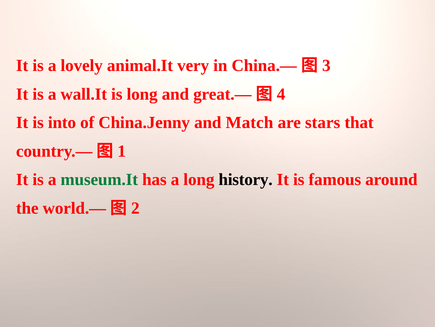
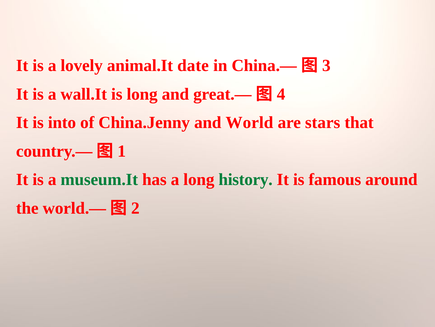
very: very -> date (193, 66)
Match: Match -> World (249, 122)
history colour: black -> green (246, 179)
